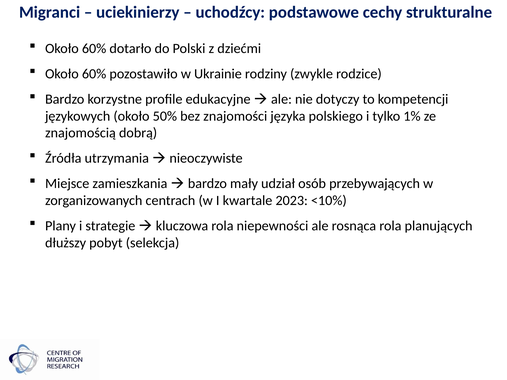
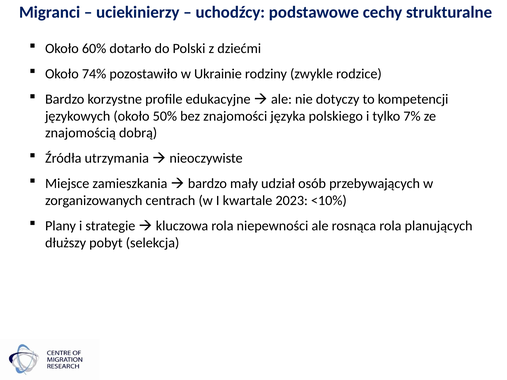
60%: 60% -> 74% (94, 74)
1%: 1% -> 7% (412, 116)
